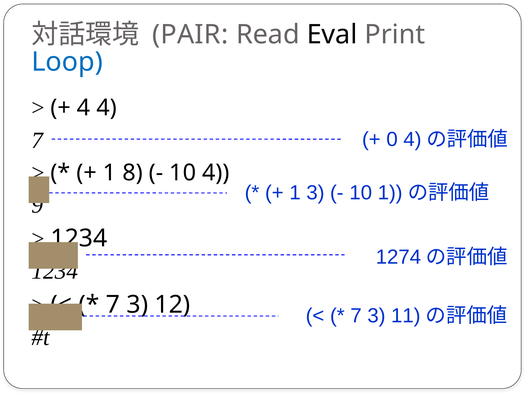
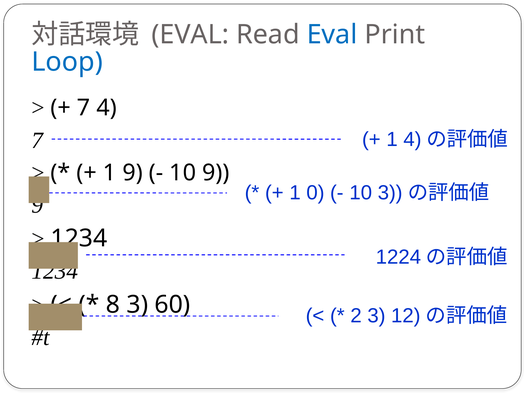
PAIR: PAIR -> EVAL (190, 35)
Eval colour: black -> blue (332, 35)
4: 4 -> 7 (84, 108)
0: 0 -> 1 (392, 139)
1 8: 8 -> 9 (133, 173)
10 4: 4 -> 9 (216, 173)
1 3: 3 -> 0 (316, 193)
10 1: 1 -> 3 (390, 193)
1274: 1274 -> 1224 (398, 257)
7: 7 -> 8 (113, 304)
12: 12 -> 60 (172, 304)
7: 7 -> 2 (356, 316)
11: 11 -> 12 (406, 316)
